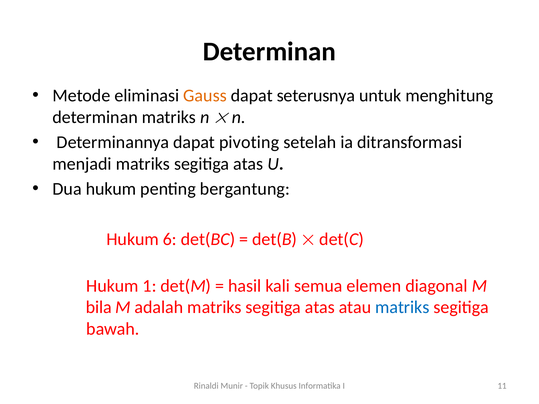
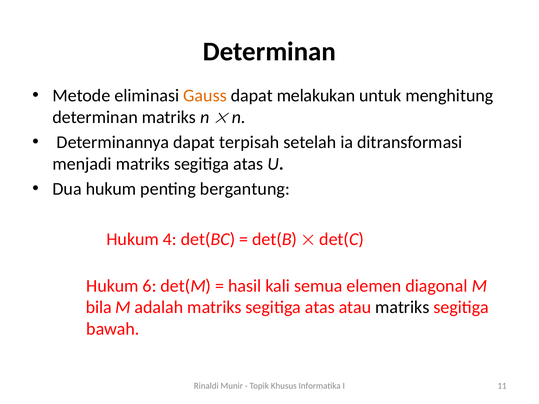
seterusnya: seterusnya -> melakukan (316, 96)
pivoting: pivoting -> terpisah (249, 142)
6: 6 -> 4 (170, 239)
1: 1 -> 6 (150, 286)
matriks colour: blue -> black (402, 308)
